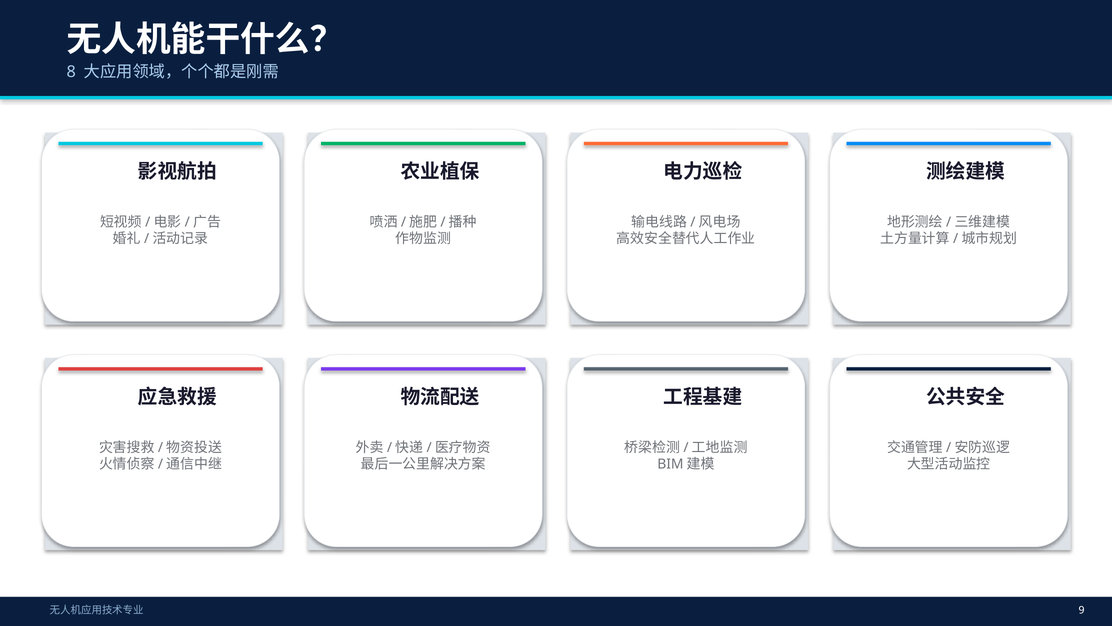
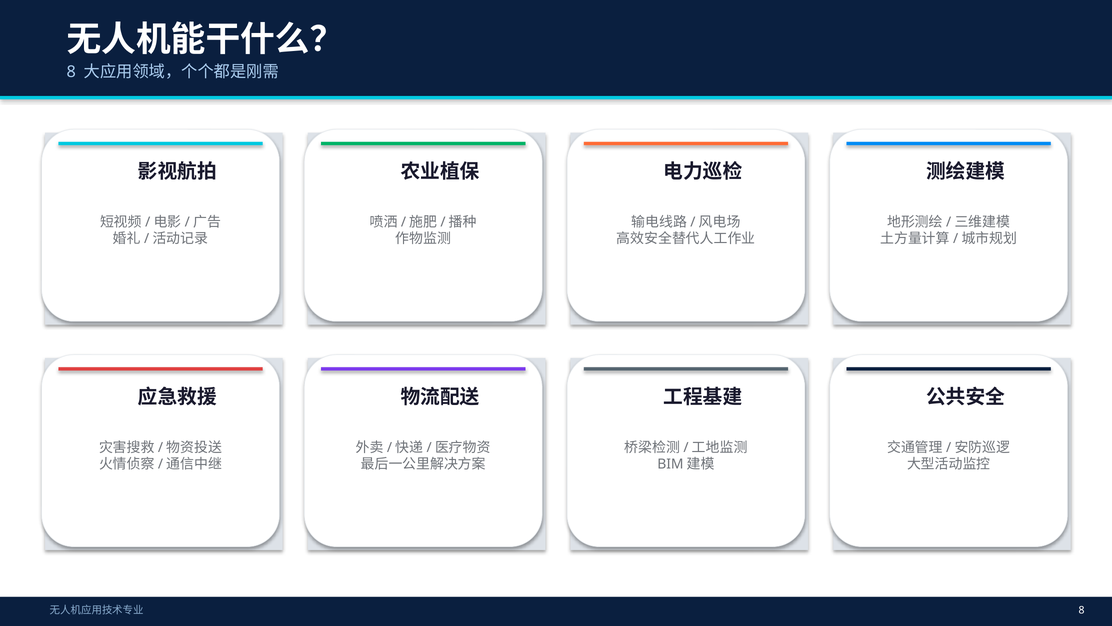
9: 9 -> 8 (1081, 610)
